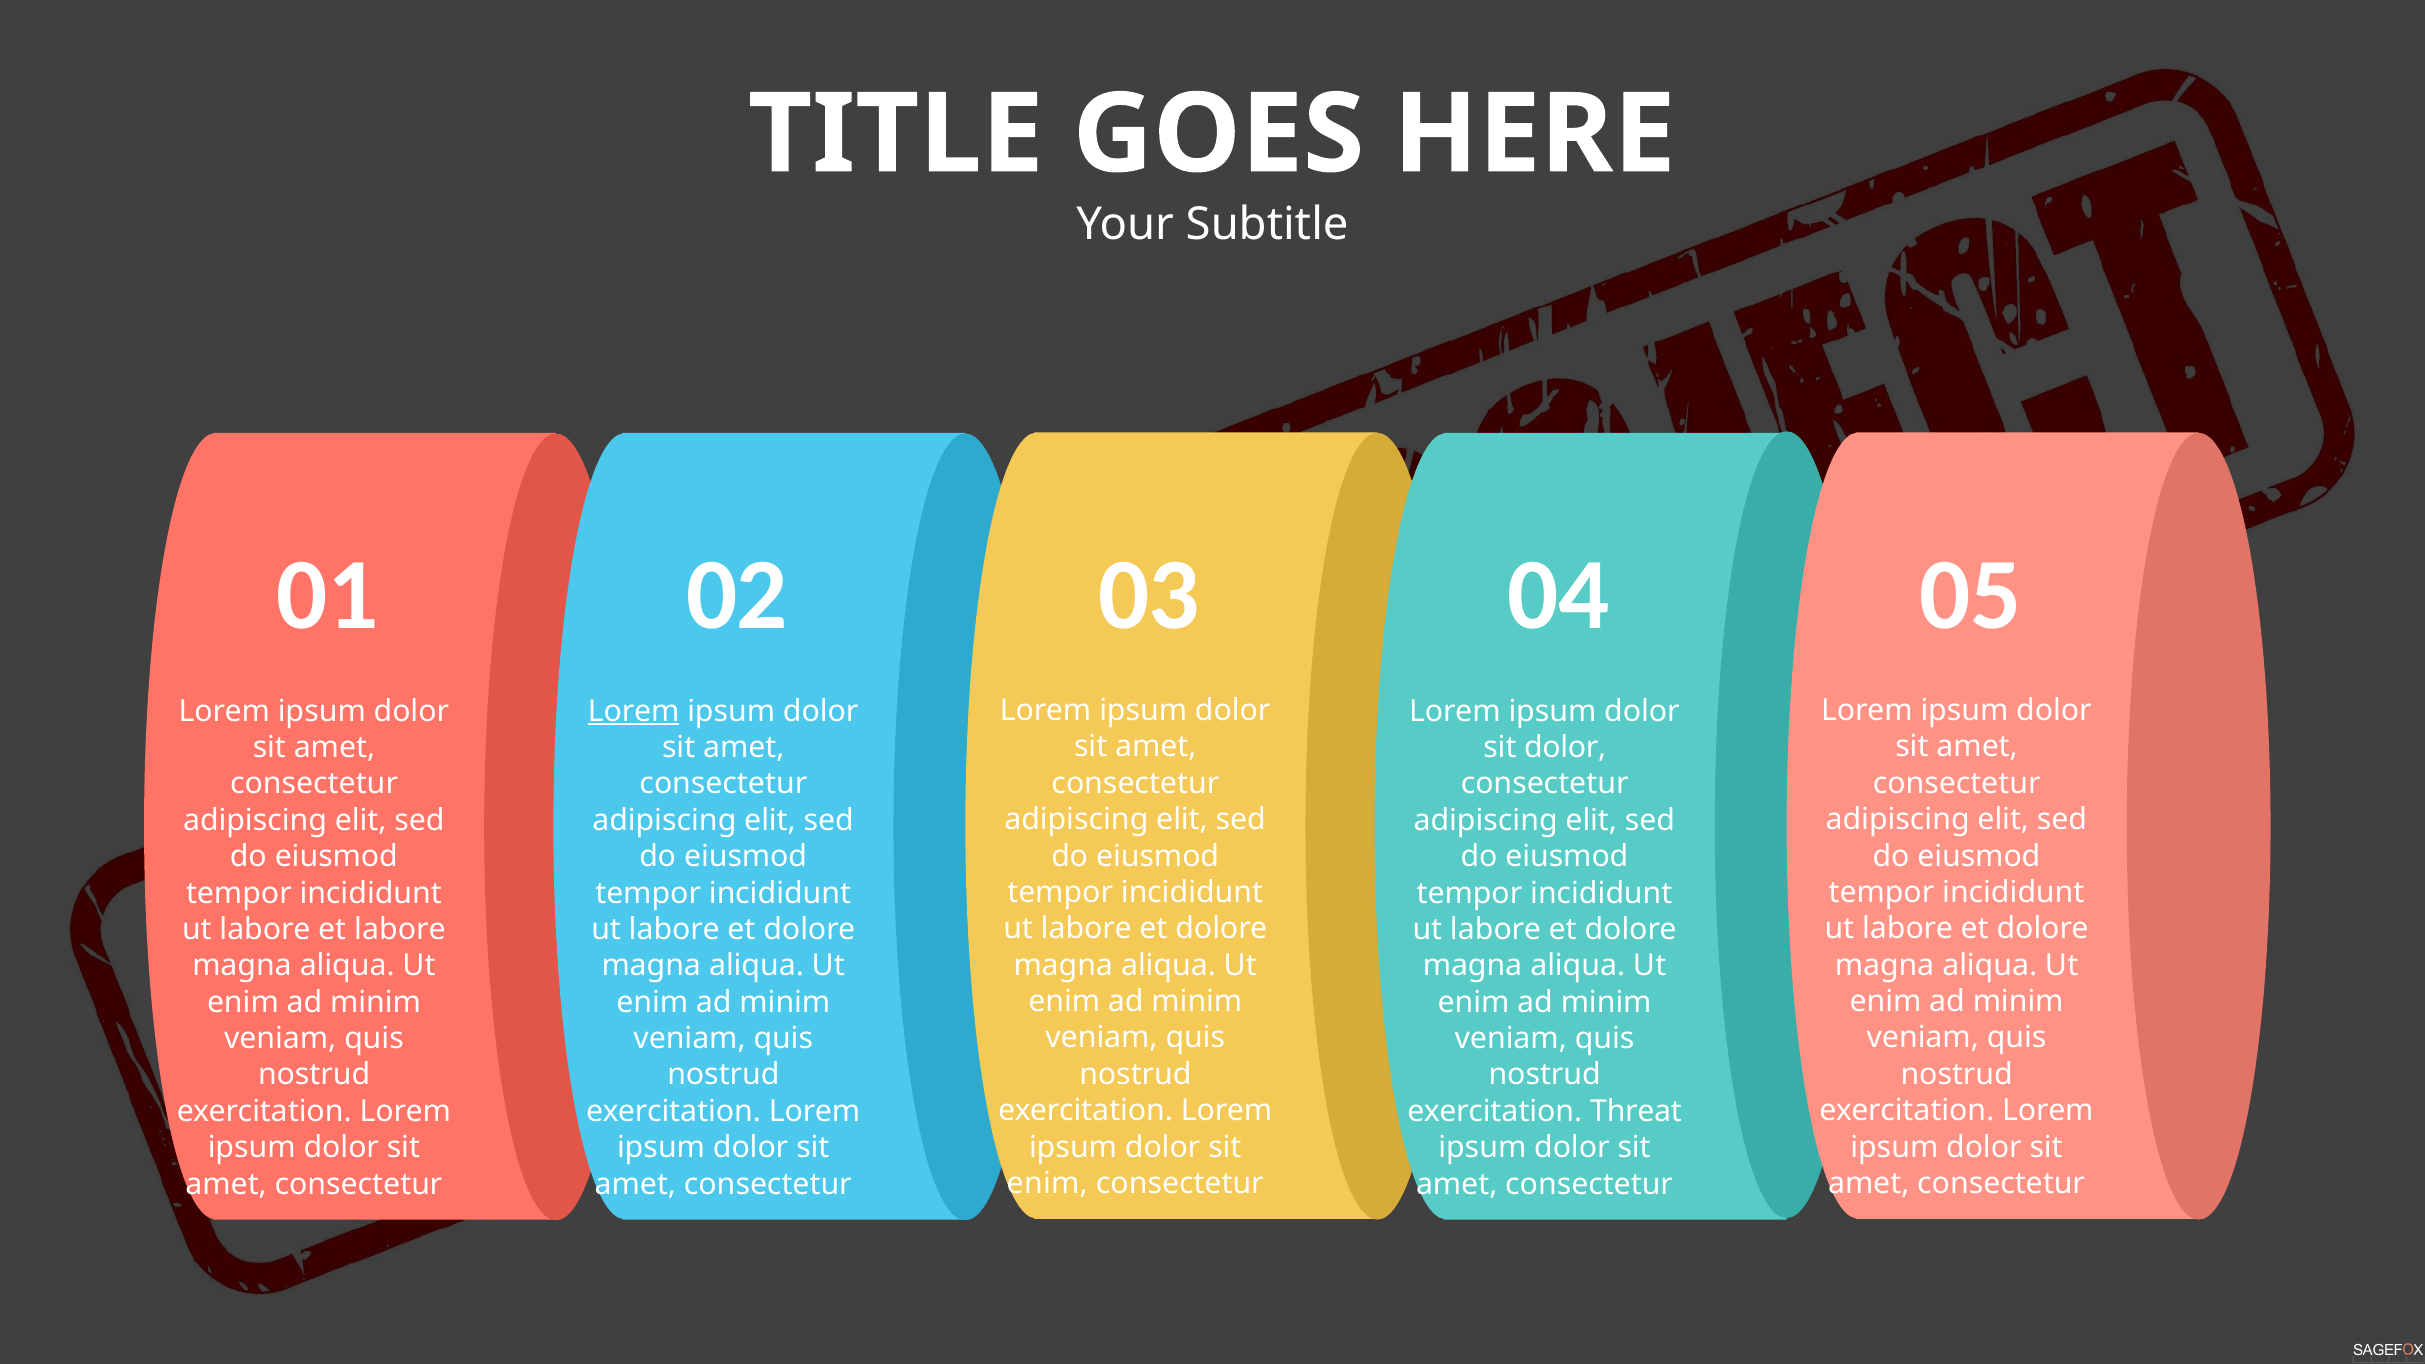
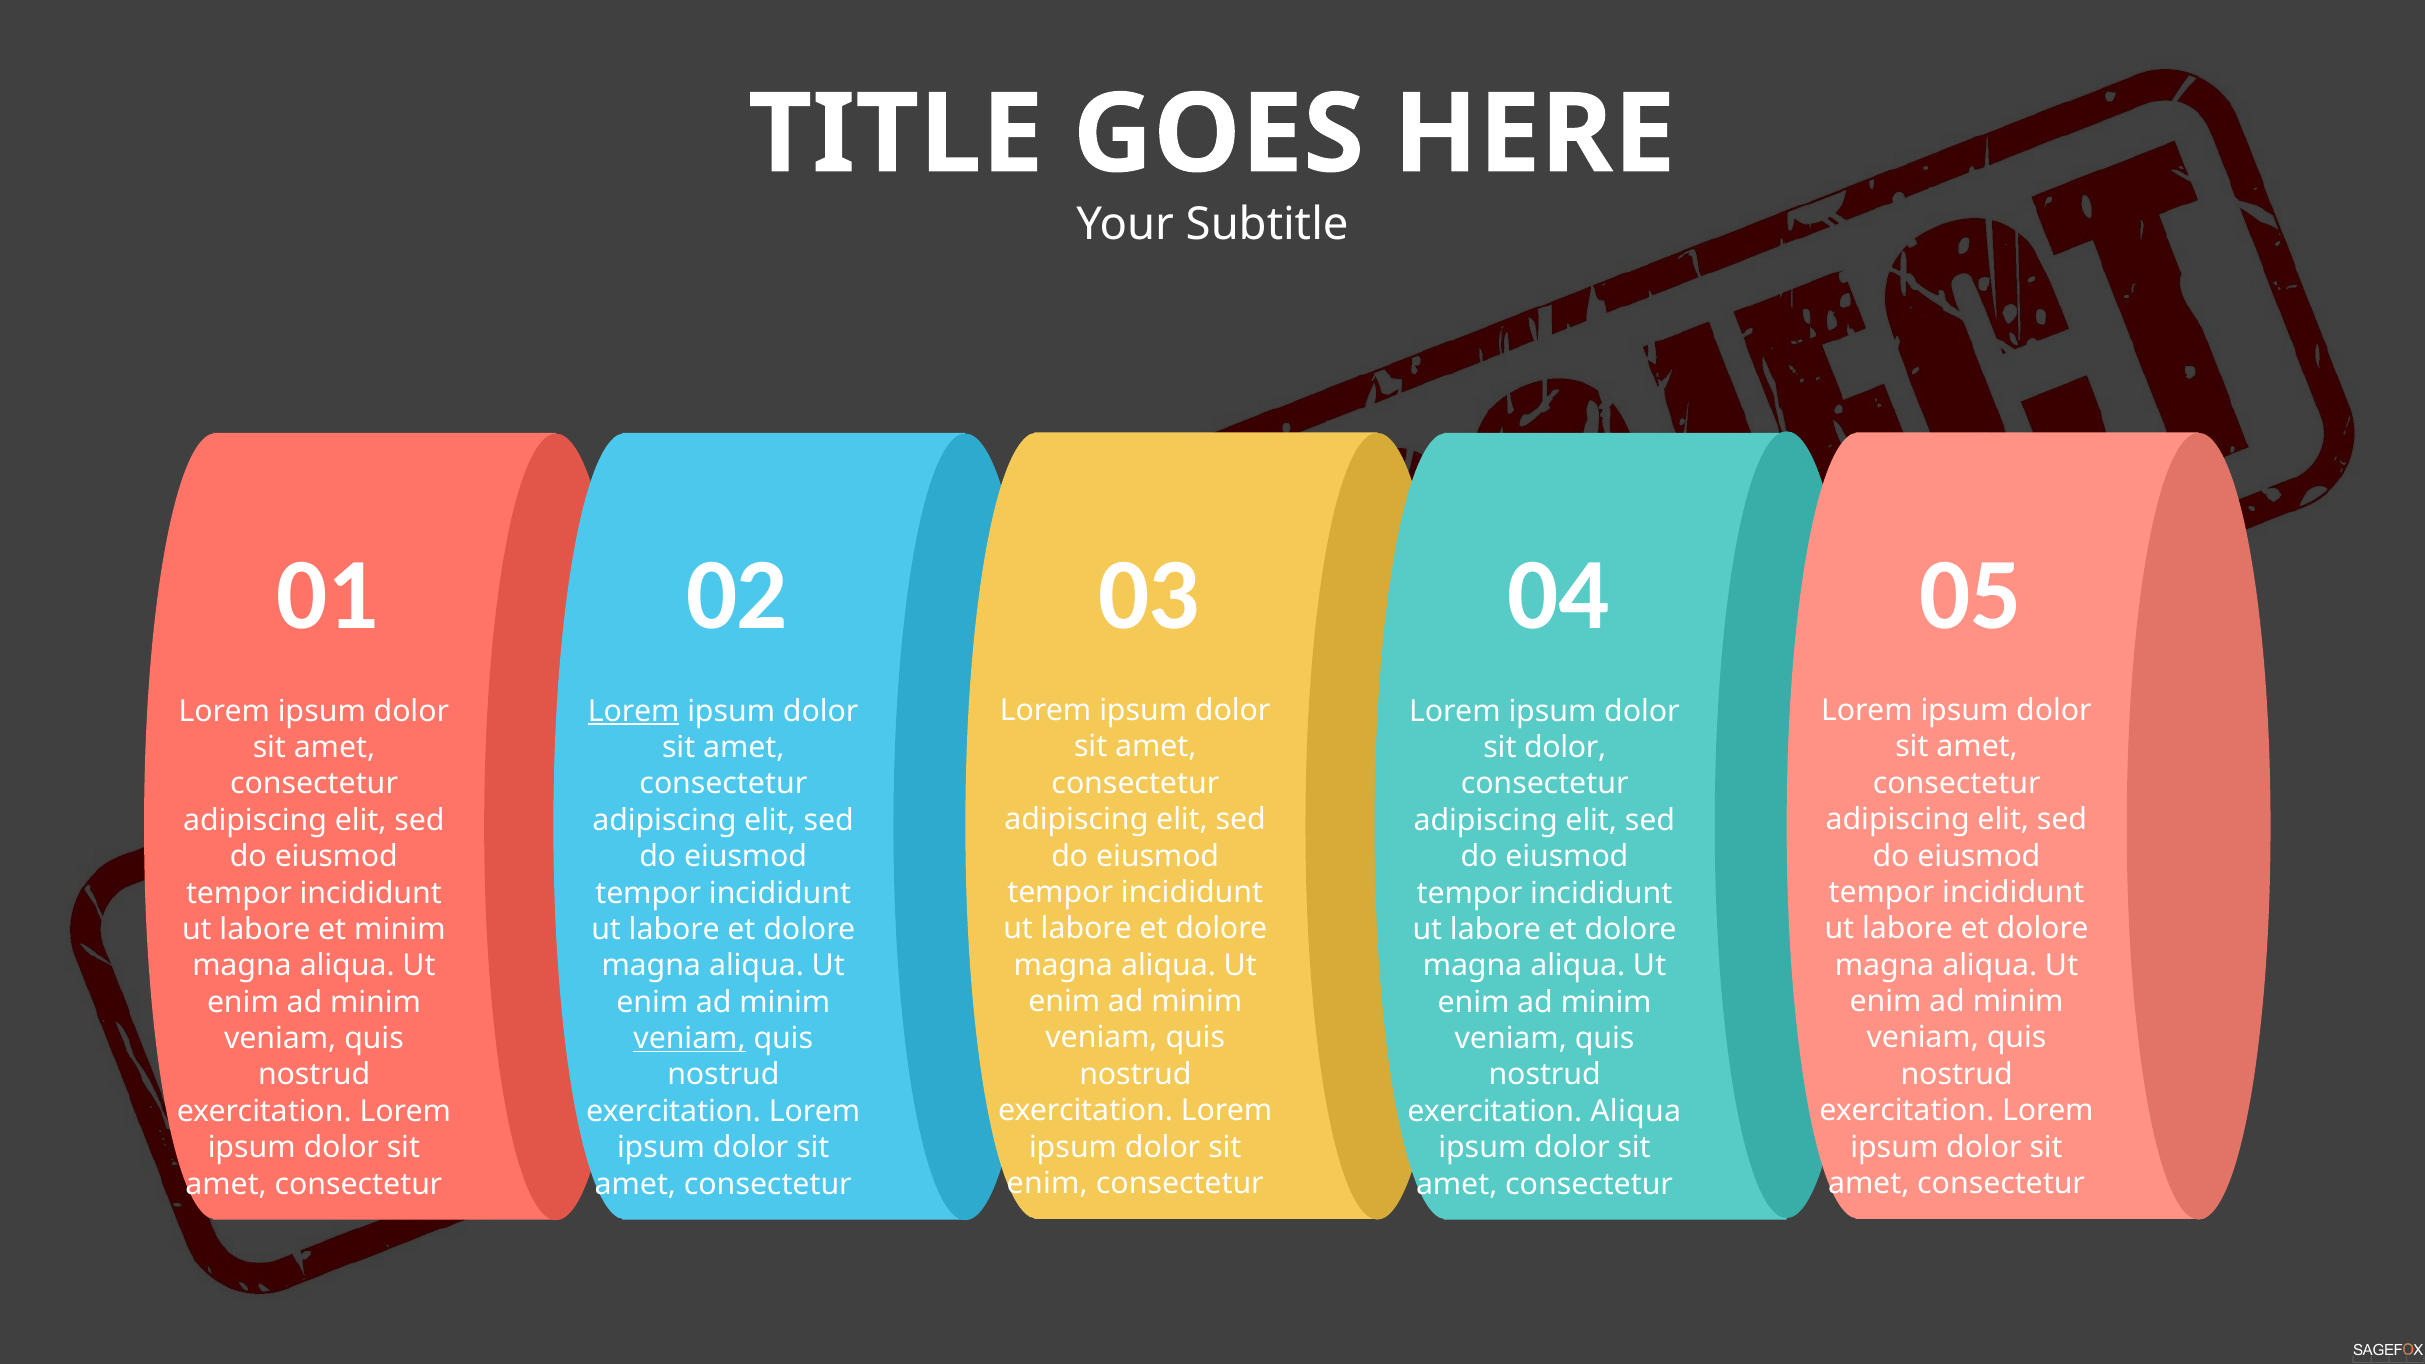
et labore: labore -> minim (400, 929)
veniam underline: none -> present (690, 1039)
exercitation Threat: Threat -> Aliqua (1636, 1111)
